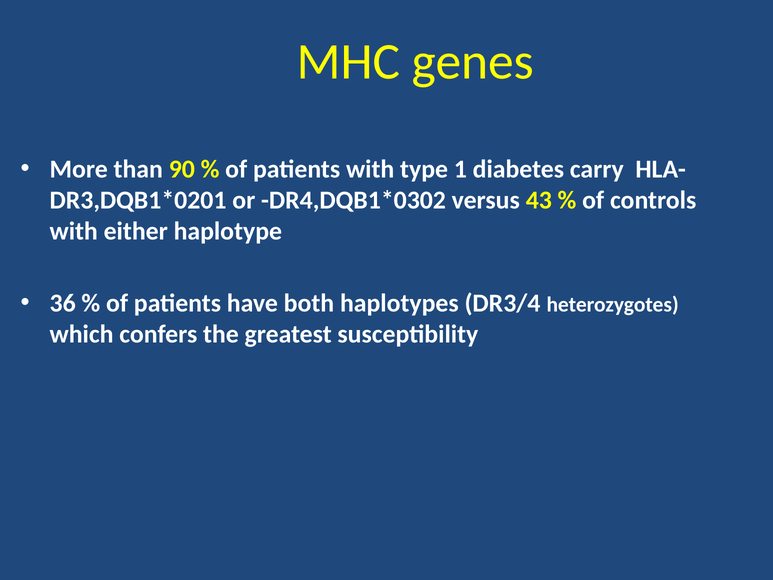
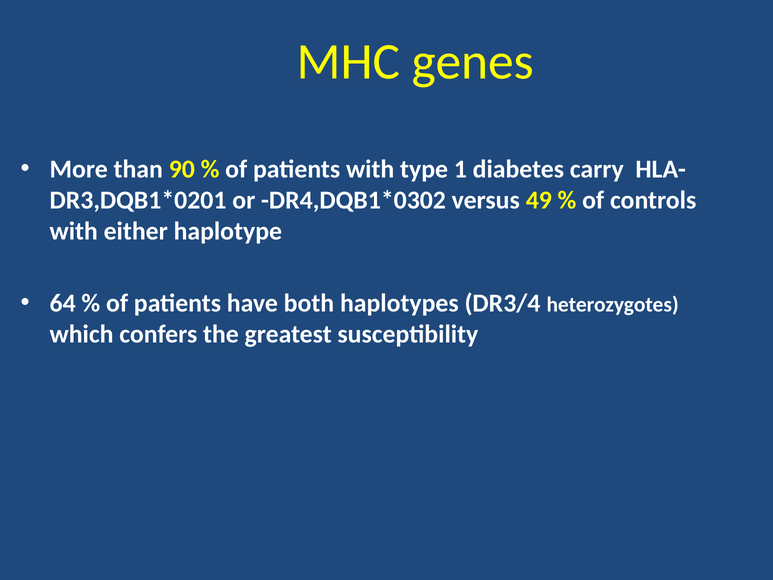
43: 43 -> 49 (539, 200)
36: 36 -> 64 (63, 303)
